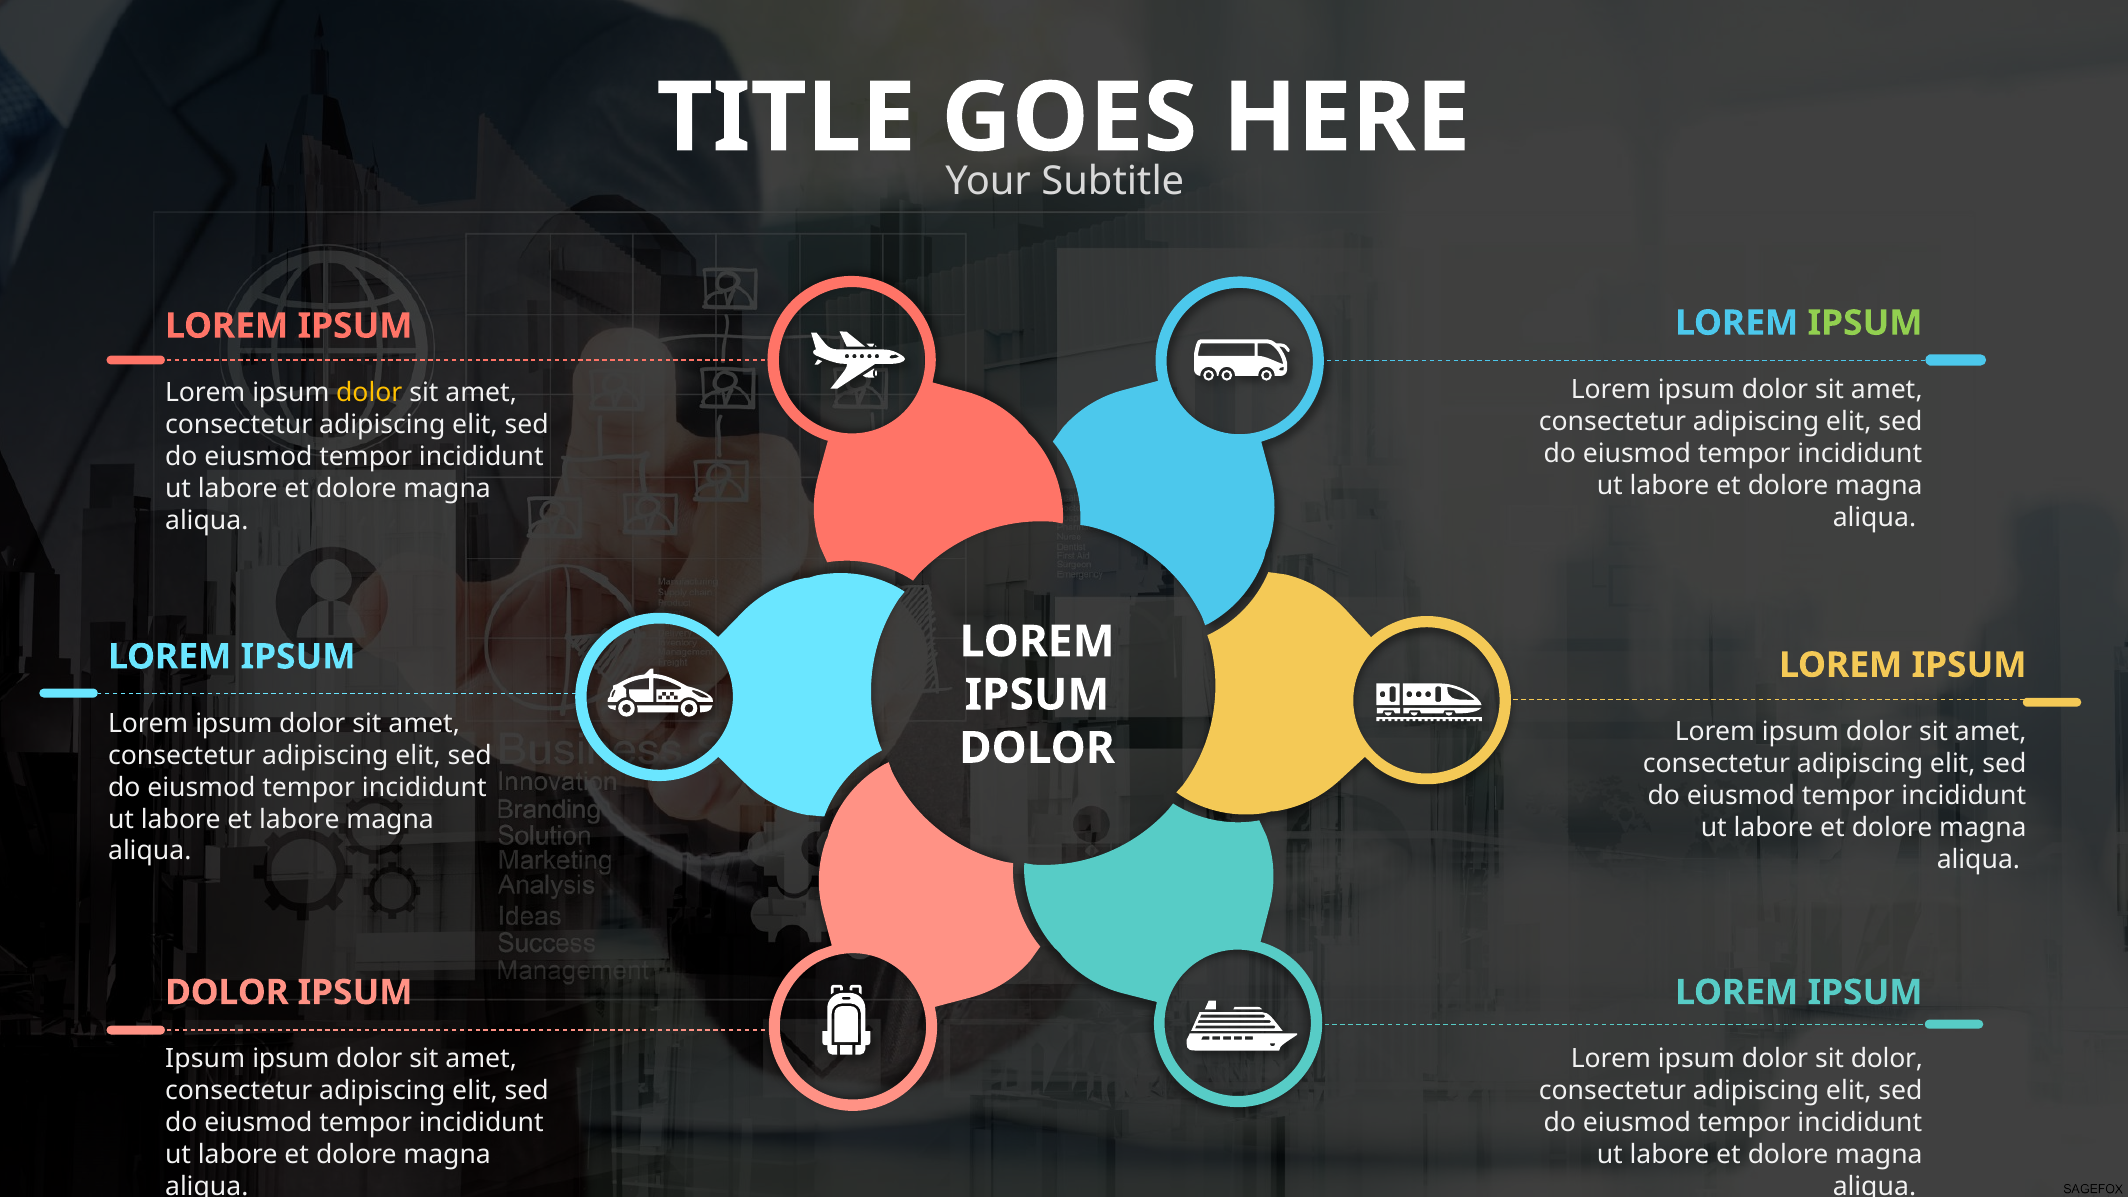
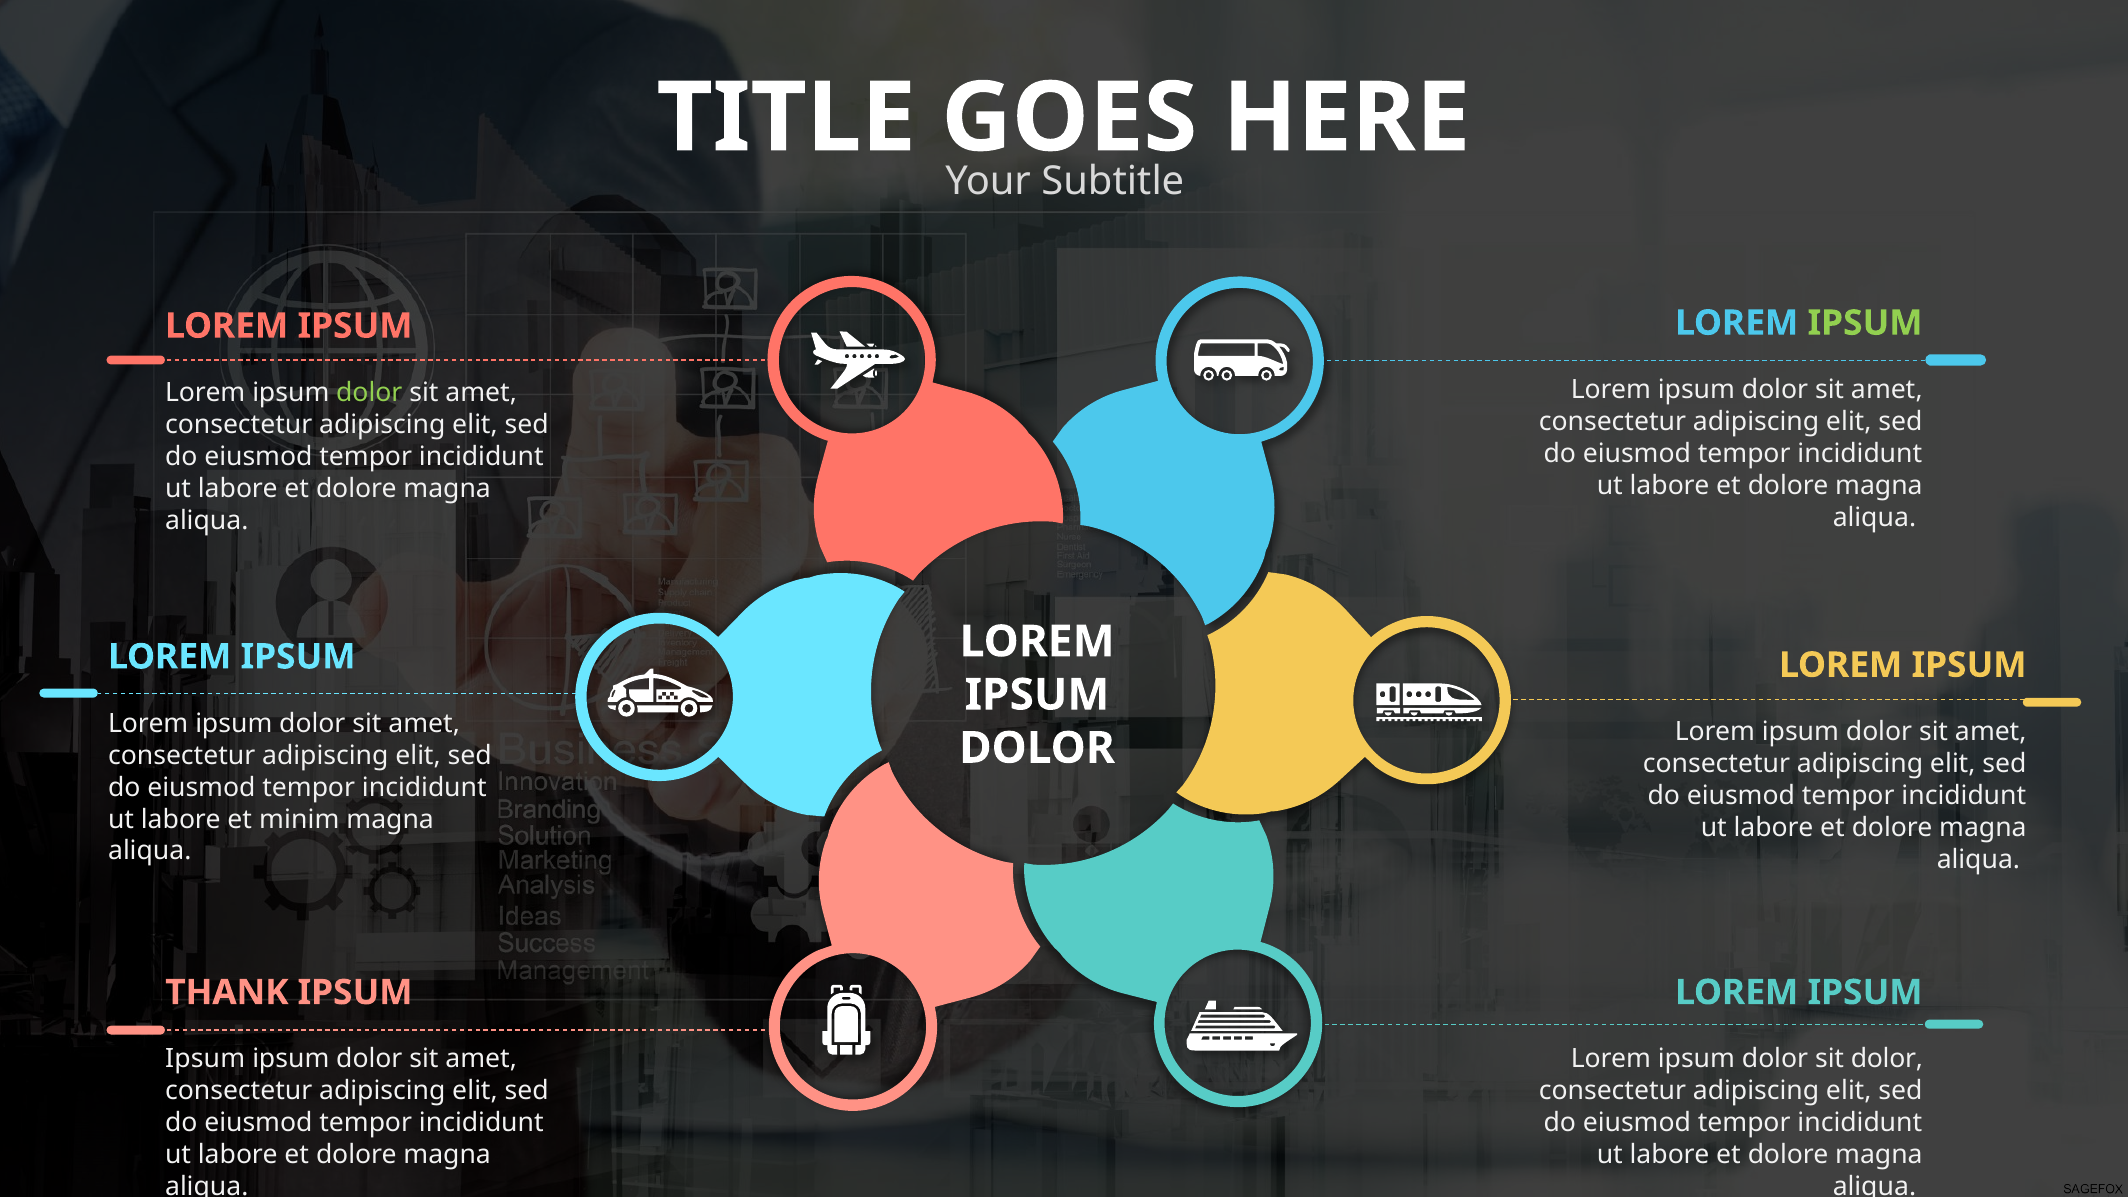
dolor colour: yellow -> light green (369, 393)
et labore: labore -> minim (299, 819)
DOLOR: DOLOR -> THANK (227, 992)
